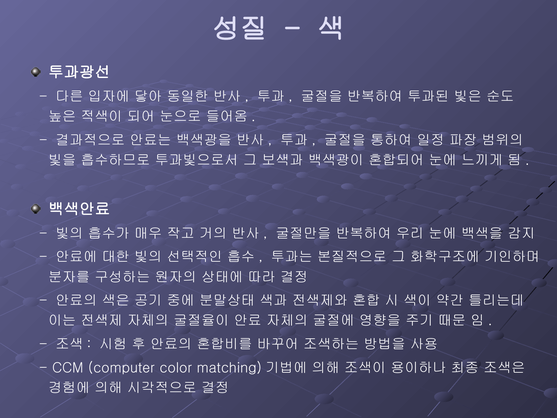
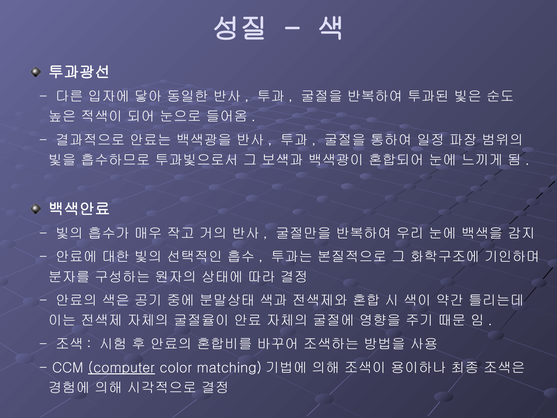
computer underline: none -> present (121, 368)
